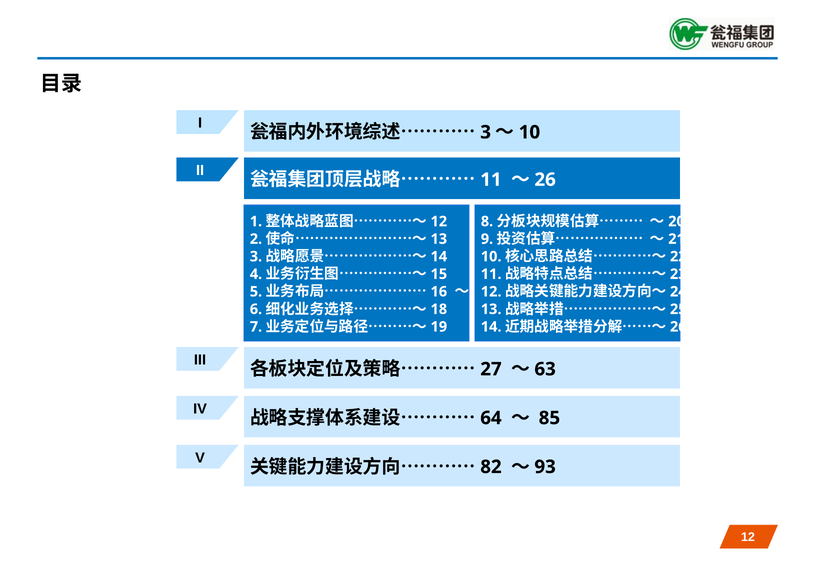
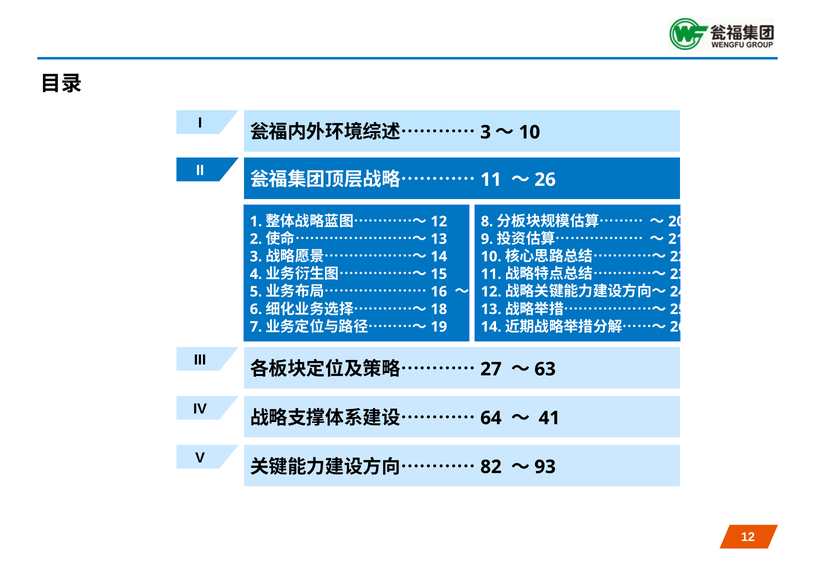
85: 85 -> 41 (549, 418)
